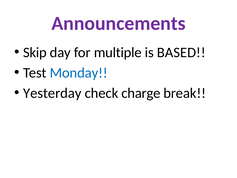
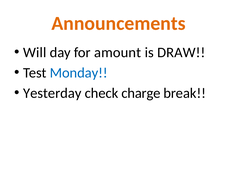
Announcements colour: purple -> orange (118, 23)
Skip: Skip -> Will (35, 52)
multiple: multiple -> amount (118, 52)
BASED: BASED -> DRAW (181, 52)
